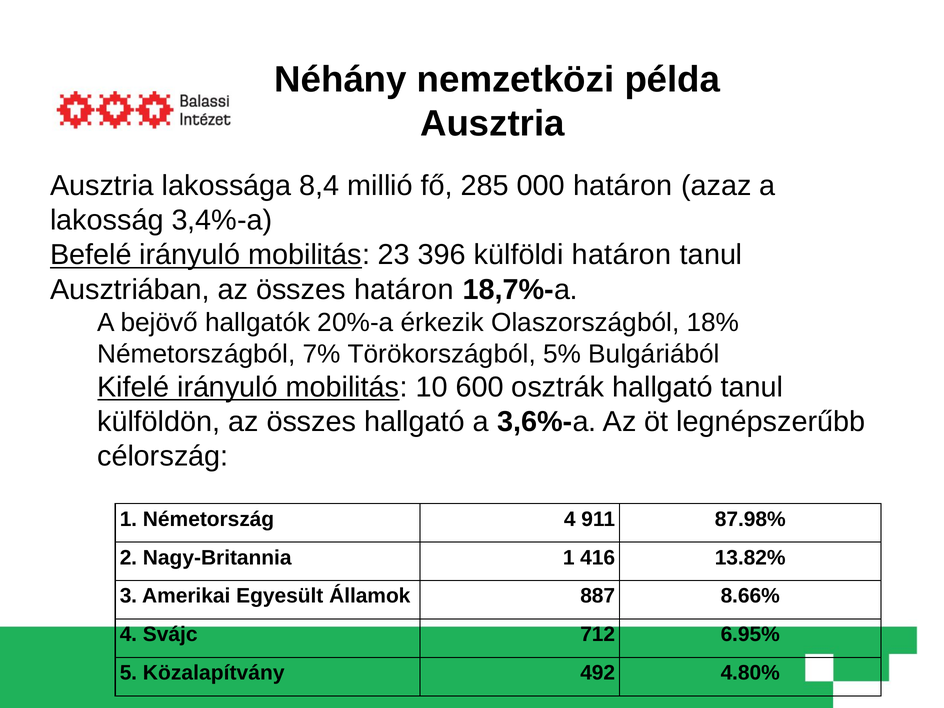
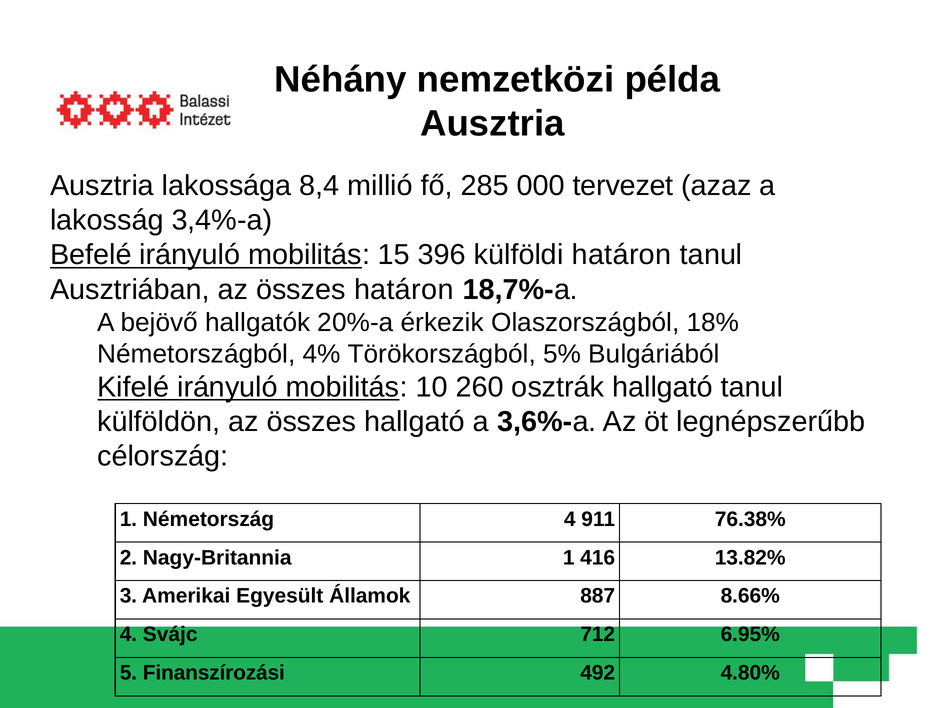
000 határon: határon -> tervezet (623, 186)
23: 23 -> 15 (394, 255)
7%: 7% -> 4% (322, 354)
600: 600 -> 260 (480, 387)
87.98%: 87.98% -> 76.38% (750, 519)
Közalapítvány: Közalapítvány -> Finanszírozási (214, 673)
